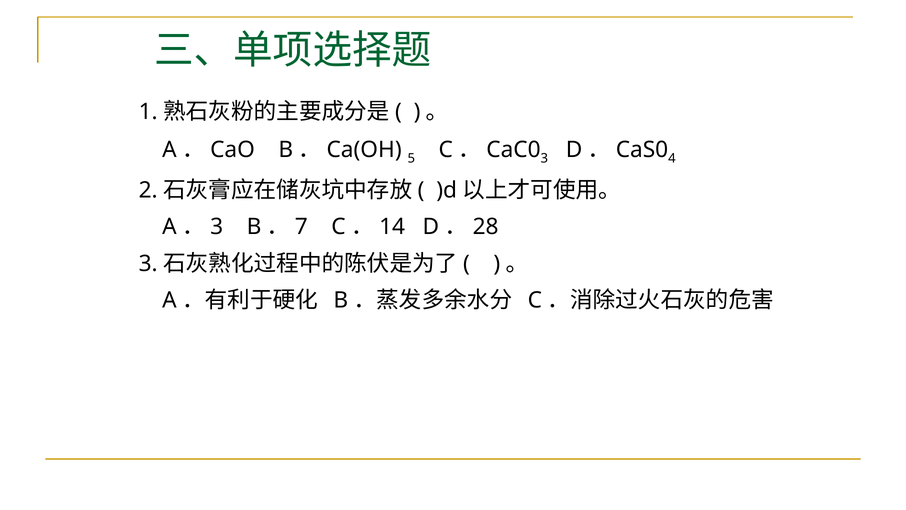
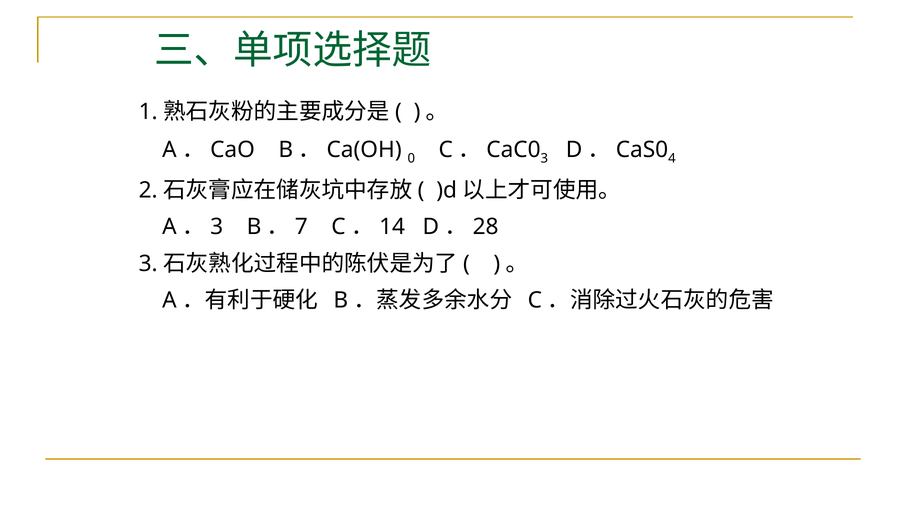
5: 5 -> 0 (411, 159)
